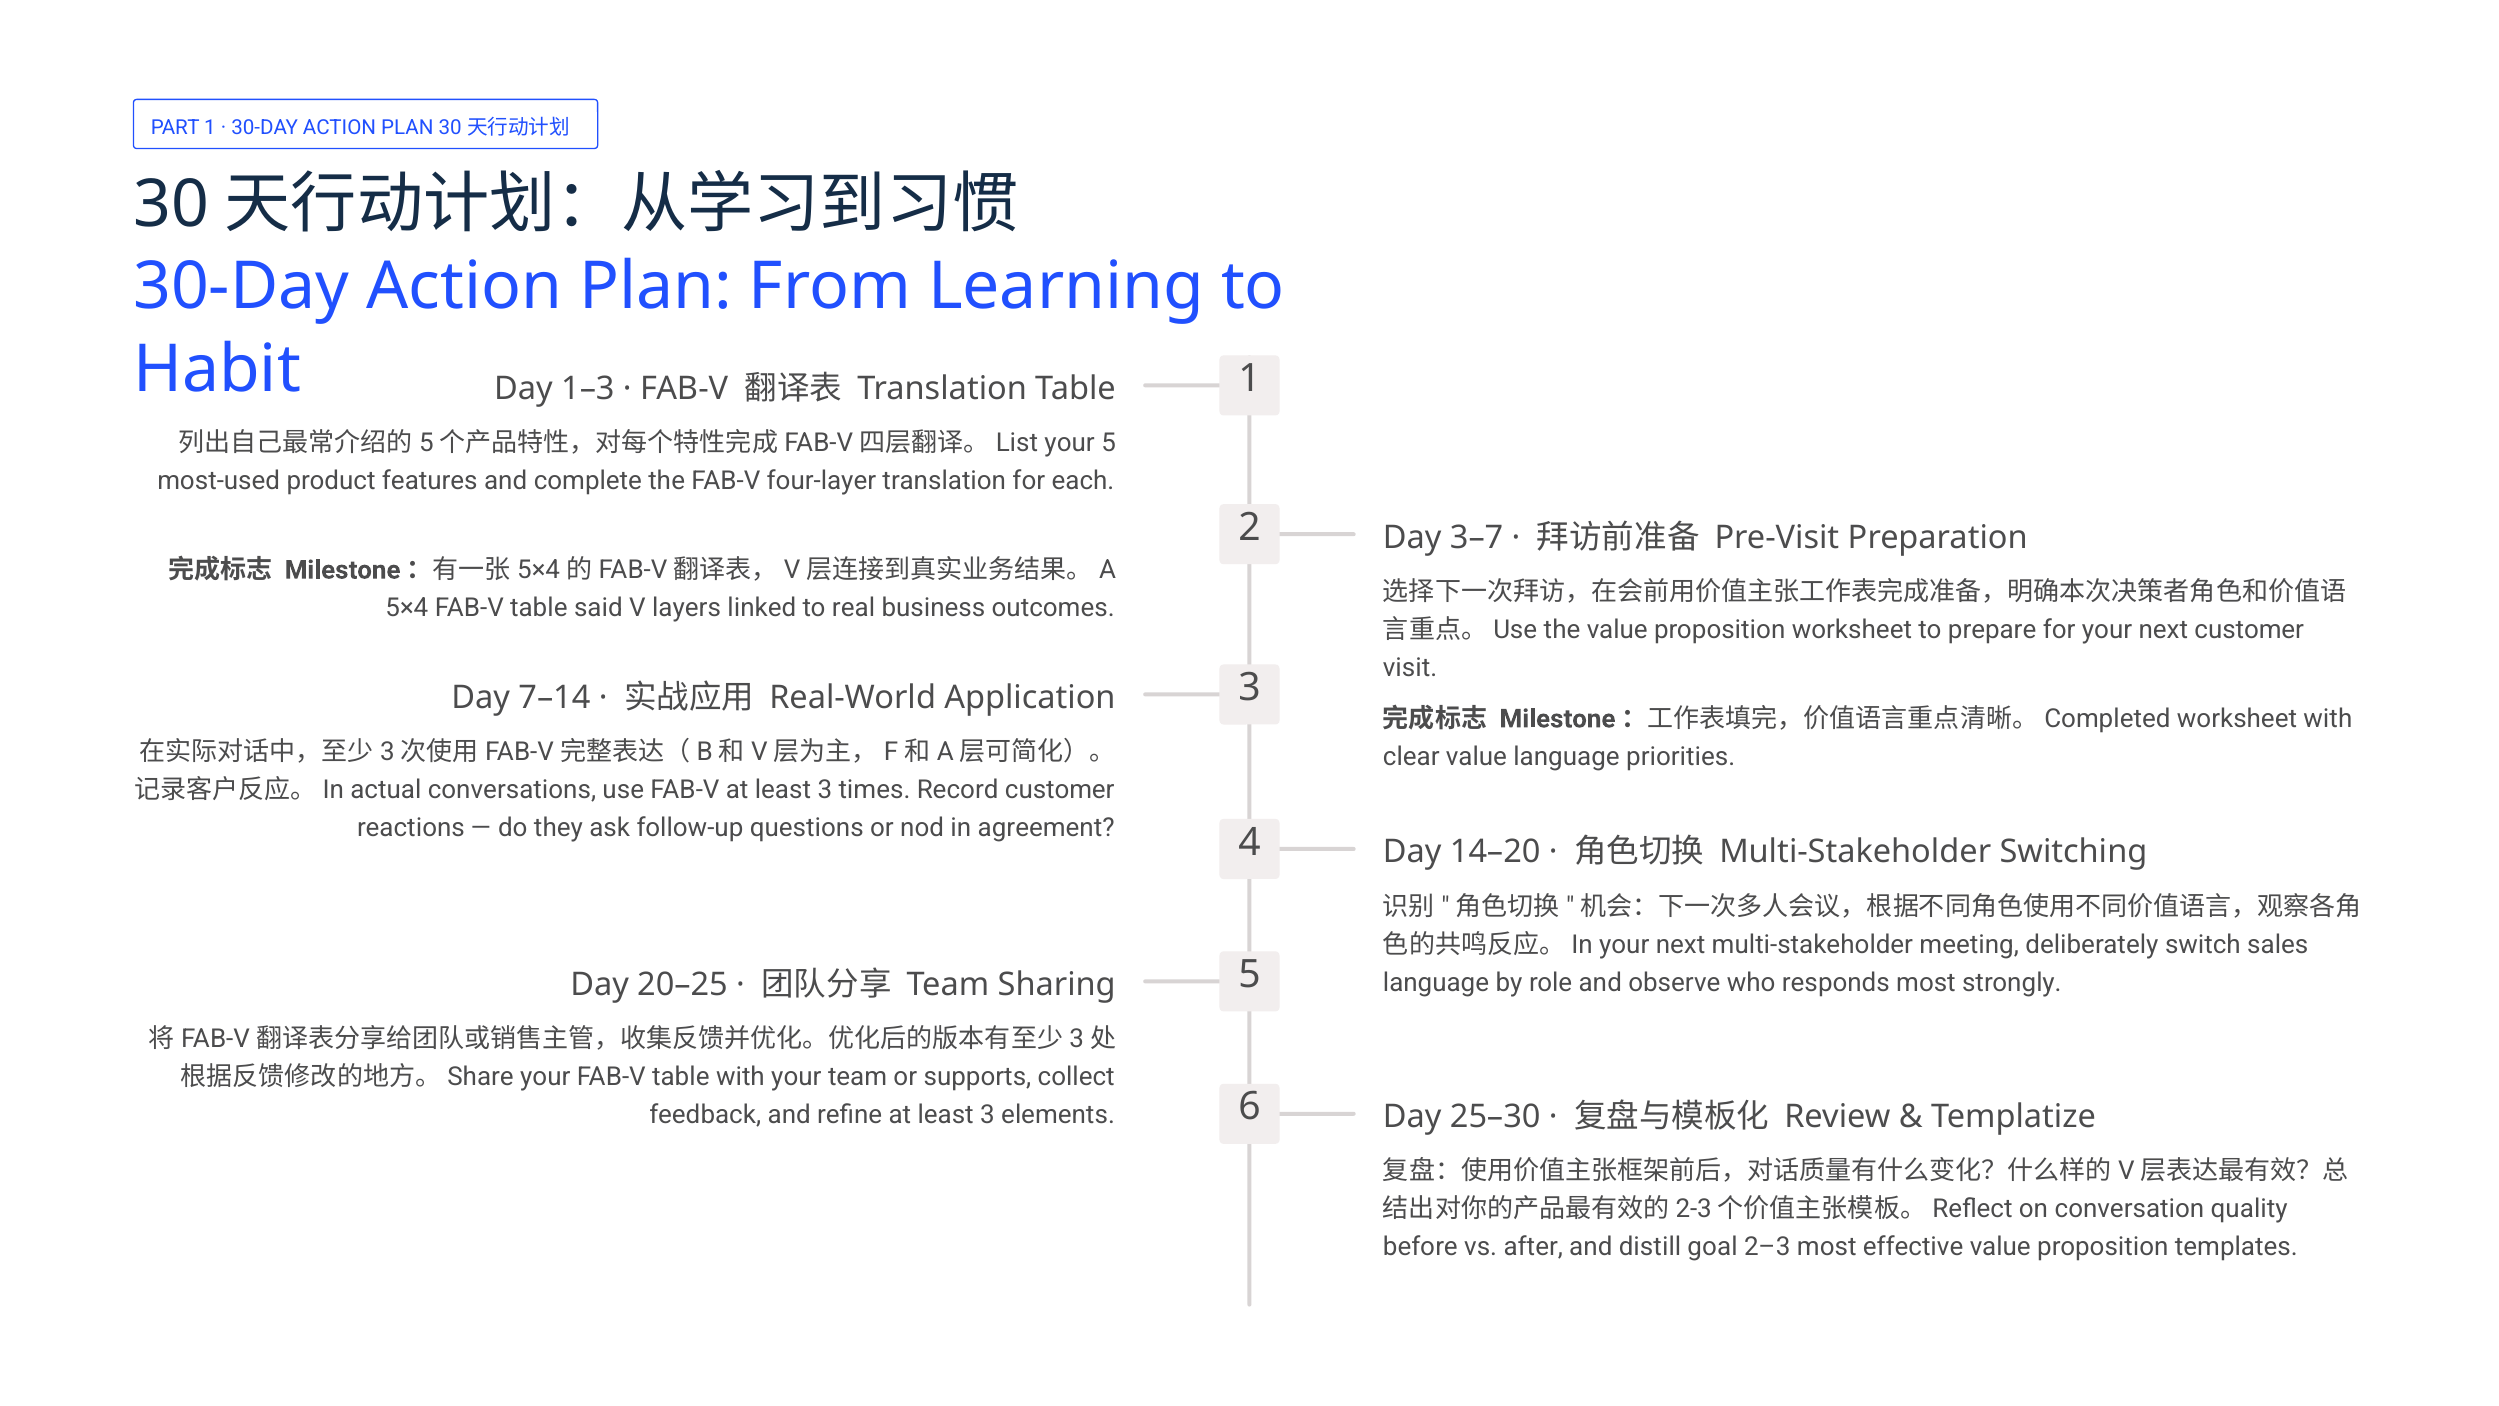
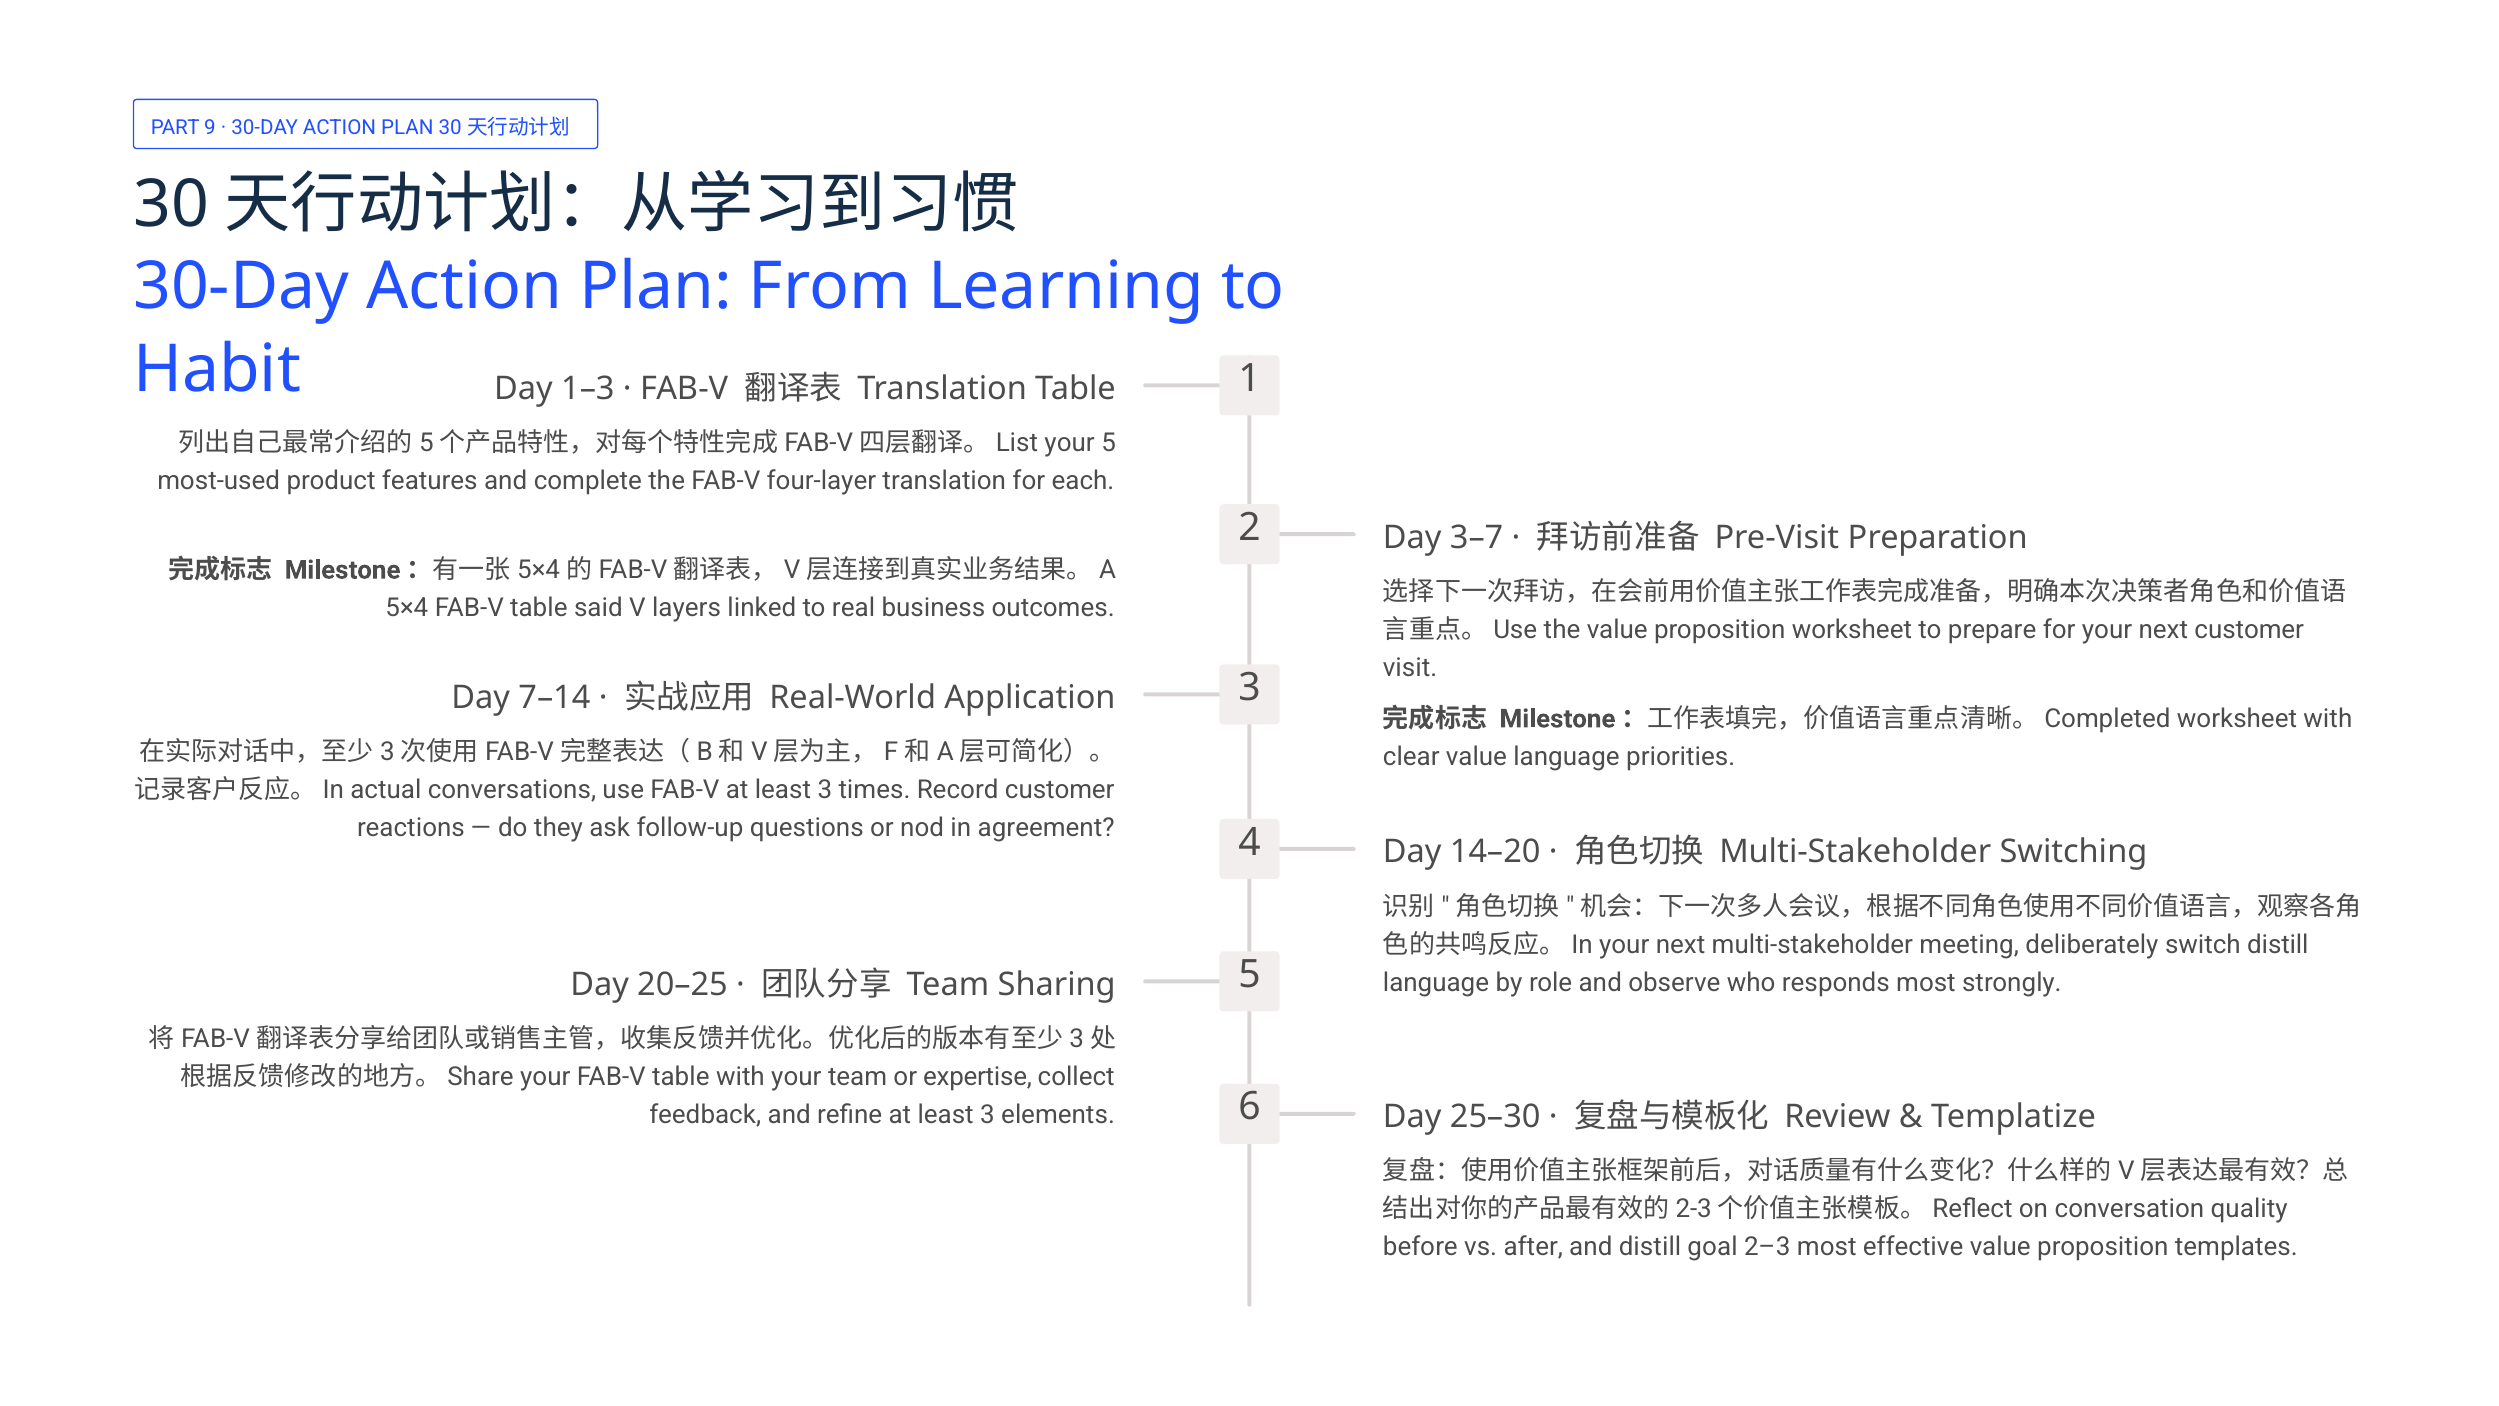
PART 1: 1 -> 9 (210, 128)
switch sales: sales -> distill (2278, 944)
supports: supports -> expertise (978, 1077)
